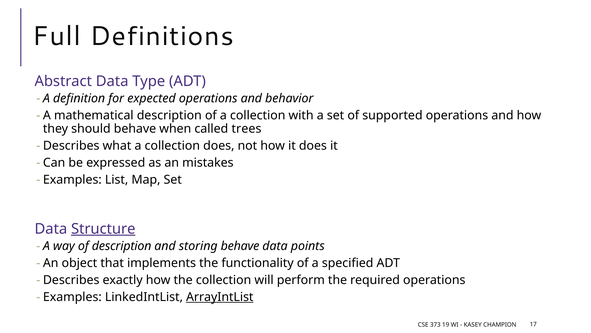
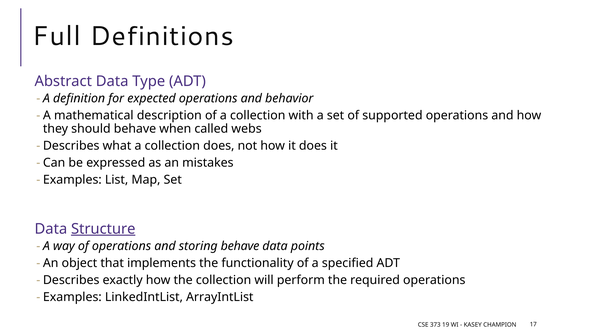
trees: trees -> webs (247, 128)
of description: description -> operations (122, 246)
ArrayIntList underline: present -> none (220, 297)
